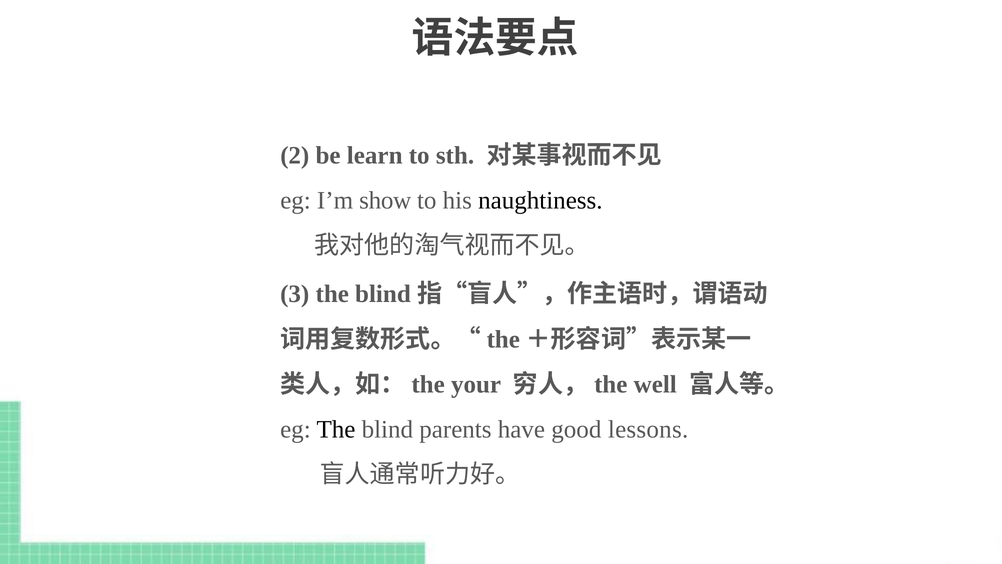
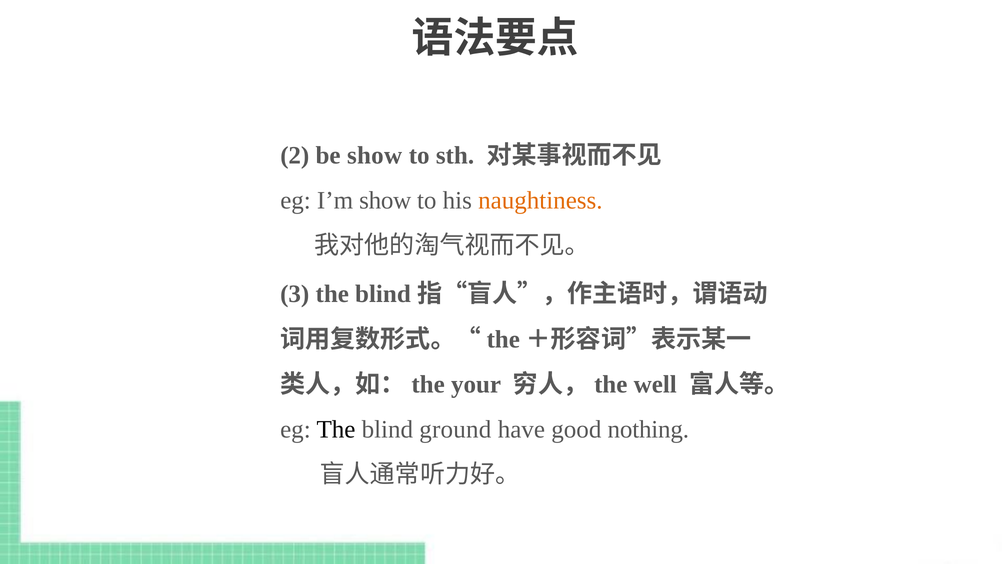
be learn: learn -> show (375, 155)
naughtiness colour: black -> orange (540, 200)
parents: parents -> ground (455, 429)
lessons: lessons -> nothing (648, 429)
